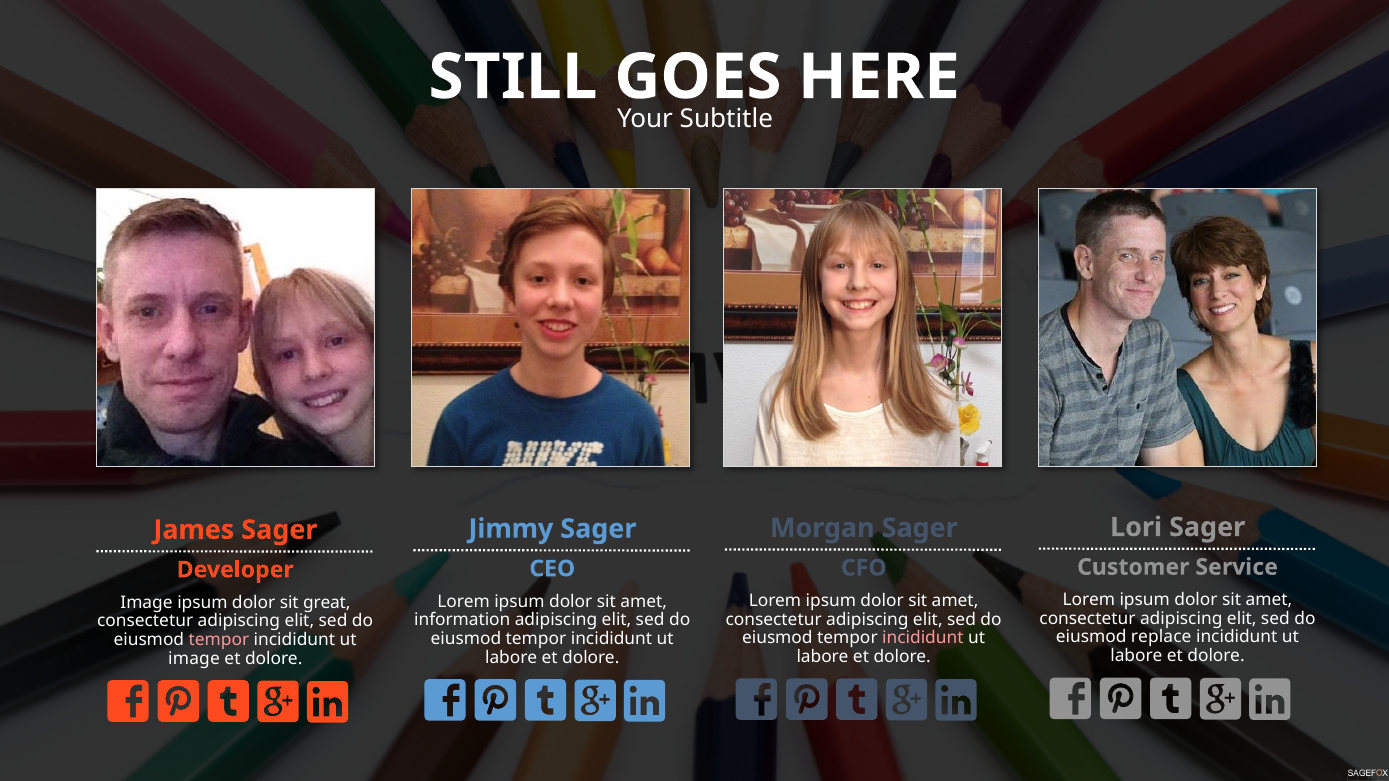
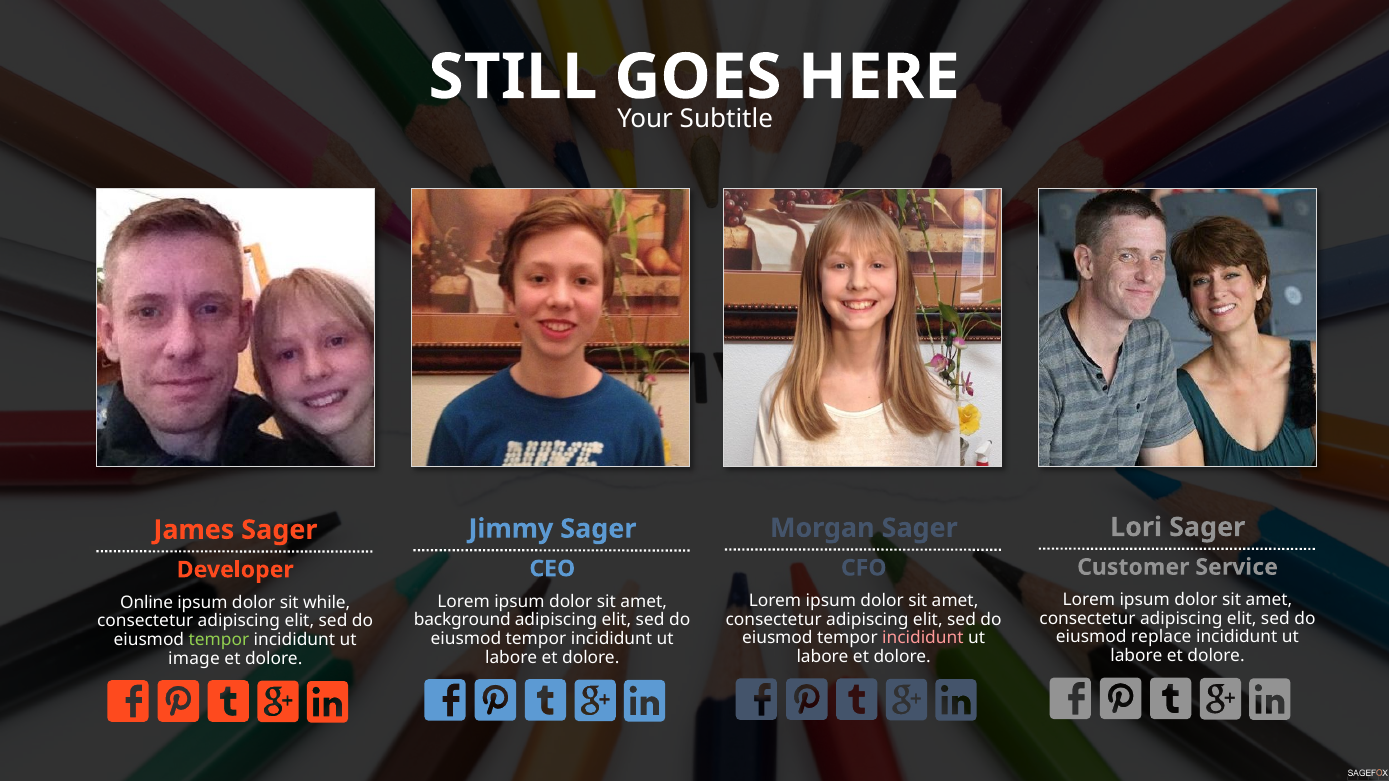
Image: Image -> Online (147, 603)
great: great -> while (327, 603)
information: information -> background (462, 620)
tempor colour: pink -> light green (219, 640)
